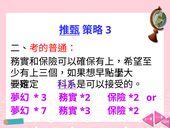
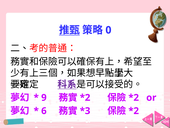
3: 3 -> 0 (108, 30)
3: 3 -> 9 (44, 97)
7: 7 -> 6 (44, 110)
